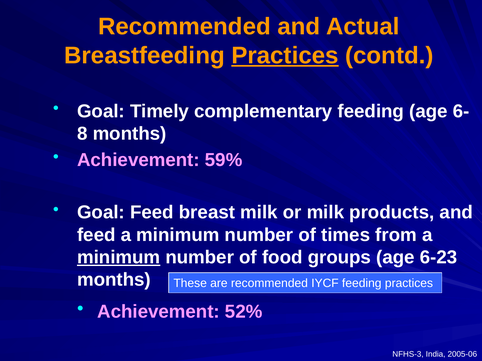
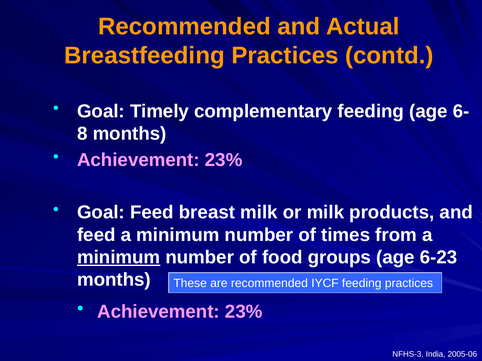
Practices underline: present -> none (285, 56)
59%: 59% -> 23% (224, 160)
52%: 52% -> 23% (244, 312)
